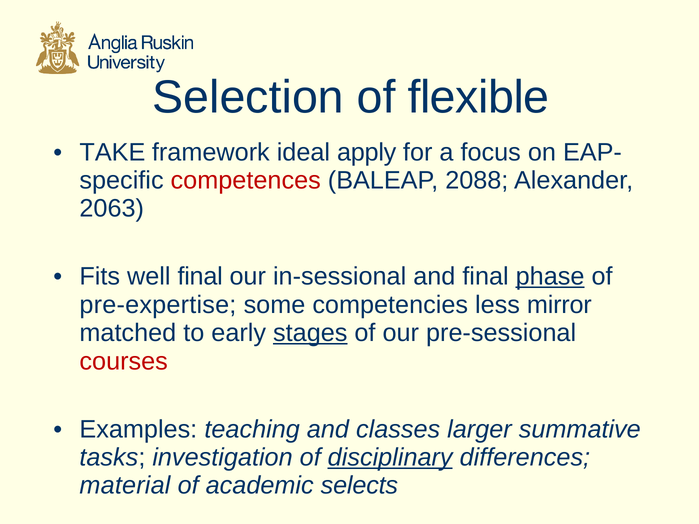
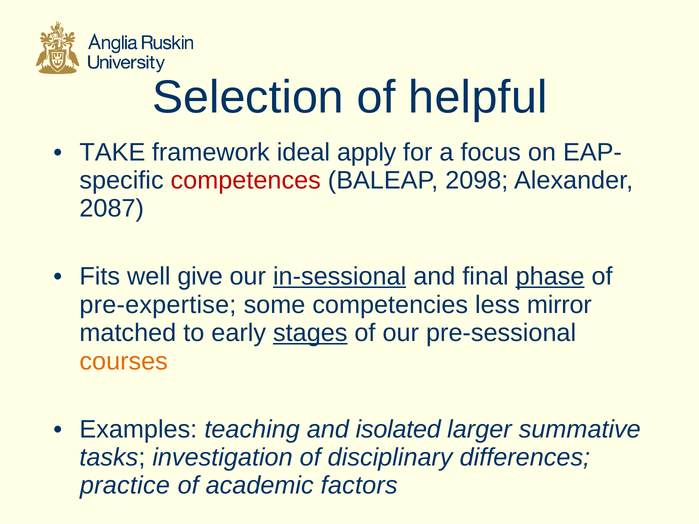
flexible: flexible -> helpful (478, 97)
2088: 2088 -> 2098 (477, 180)
2063: 2063 -> 2087 (112, 209)
well final: final -> give (200, 277)
in-sessional underline: none -> present (340, 277)
courses colour: red -> orange (124, 361)
classes: classes -> isolated (398, 429)
disciplinary underline: present -> none (390, 458)
material: material -> practice (125, 486)
selects: selects -> factors (359, 486)
